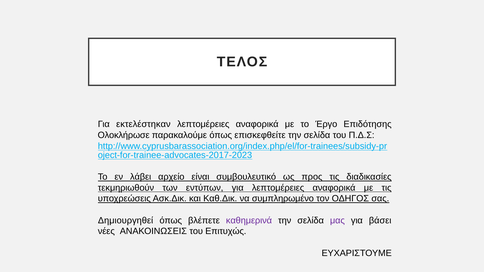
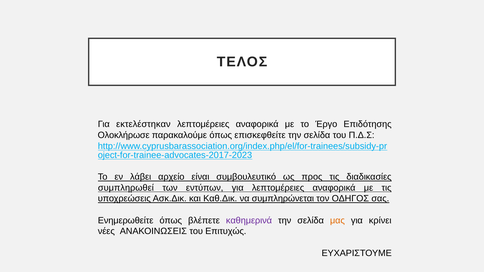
τεκμηριωθούν: τεκμηριωθούν -> συμπληρωθεί (126, 188)
συμπληρωμένο: συμπληρωμένο -> συμπληρώνεται (283, 199)
Δημιουργηθεί: Δημιουργηθεί -> Ενημερωθείτε (126, 221)
μας colour: purple -> orange (337, 221)
βάσει: βάσει -> κρίνει (380, 221)
